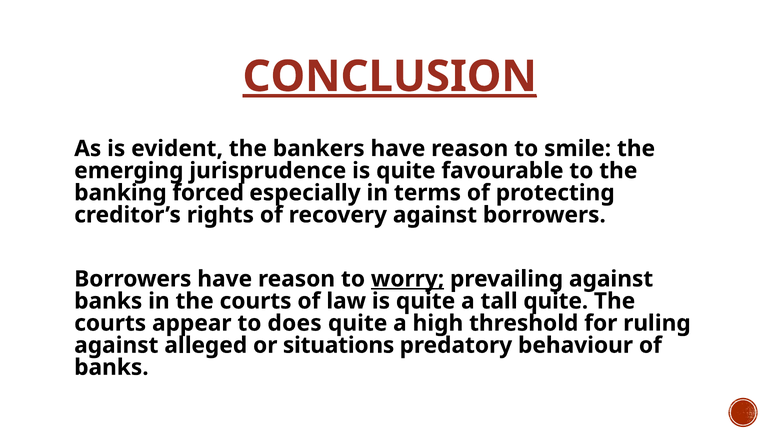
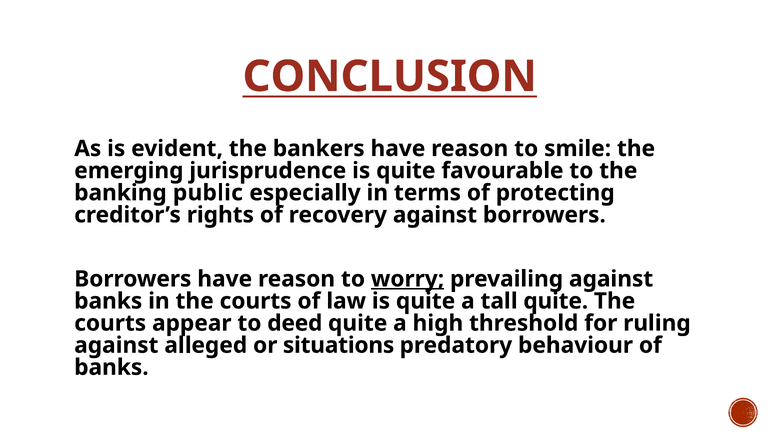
CONCLUSION underline: present -> none (390, 77)
forced: forced -> public (208, 193)
does: does -> deed (295, 323)
